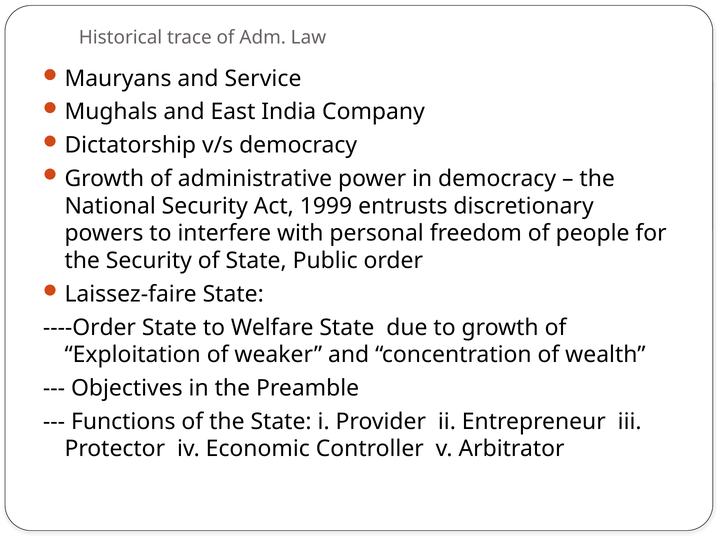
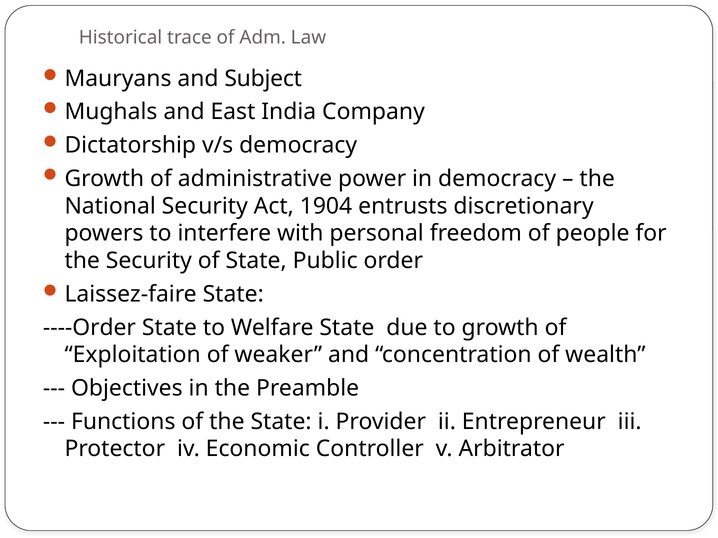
Service: Service -> Subject (263, 79)
1999: 1999 -> 1904 (326, 206)
